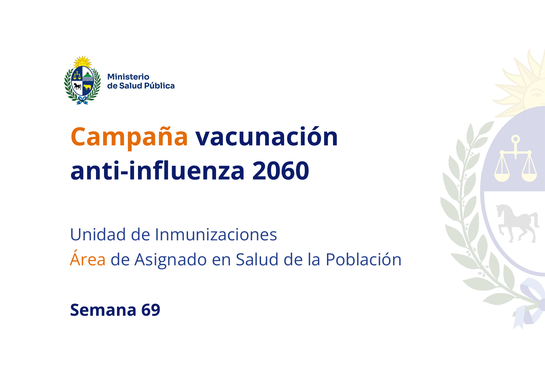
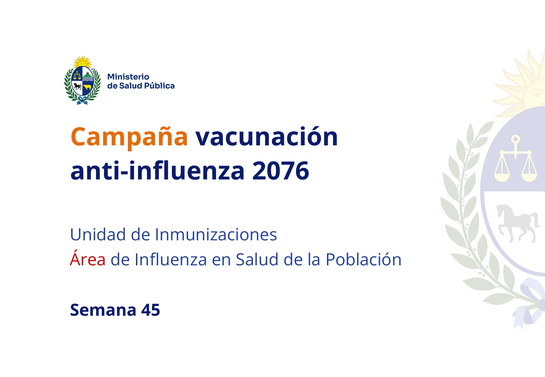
2060: 2060 -> 2076 (281, 171)
Área colour: orange -> red (88, 260)
Asignado: Asignado -> Influenza (171, 260)
69: 69 -> 45 (151, 311)
